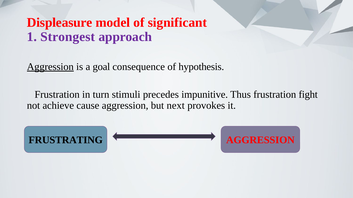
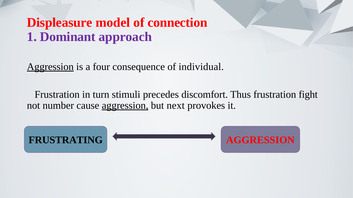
significant: significant -> connection (177, 23)
Strongest: Strongest -> Dominant (68, 37)
goal: goal -> four (101, 67)
hypothesis: hypothesis -> individual (201, 67)
impunitive: impunitive -> discomfort (205, 95)
achieve: achieve -> number (58, 106)
aggression underline: none -> present (125, 106)
